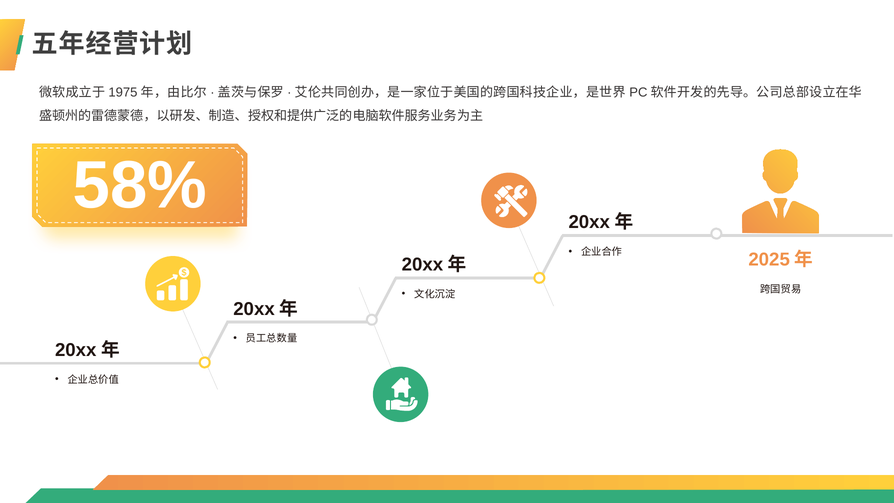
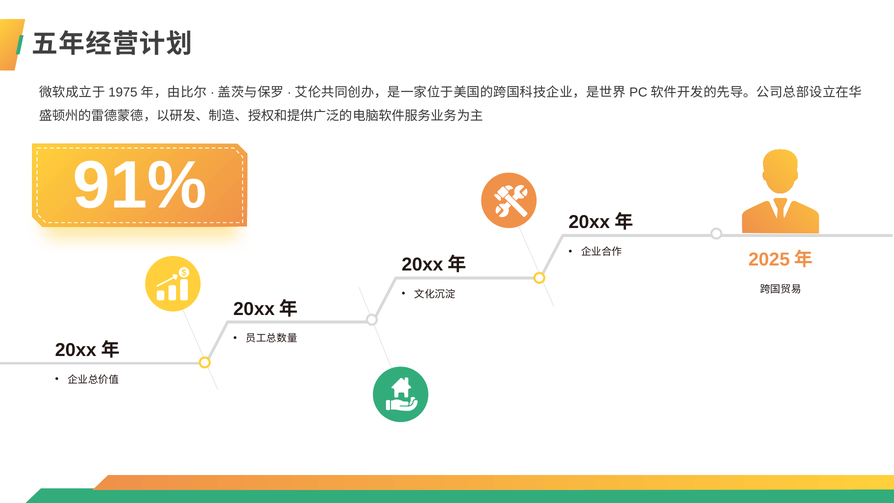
58%: 58% -> 91% (140, 186)
